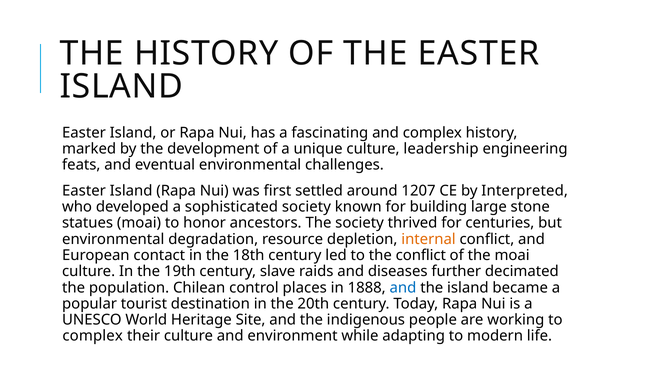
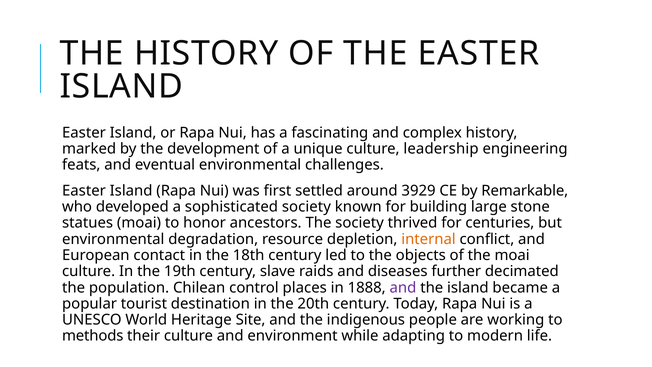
1207: 1207 -> 3929 (419, 191)
Interpreted: Interpreted -> Remarkable (525, 191)
the conflict: conflict -> objects (421, 255)
and colour: blue -> purple (403, 287)
complex: complex -> methods (93, 336)
